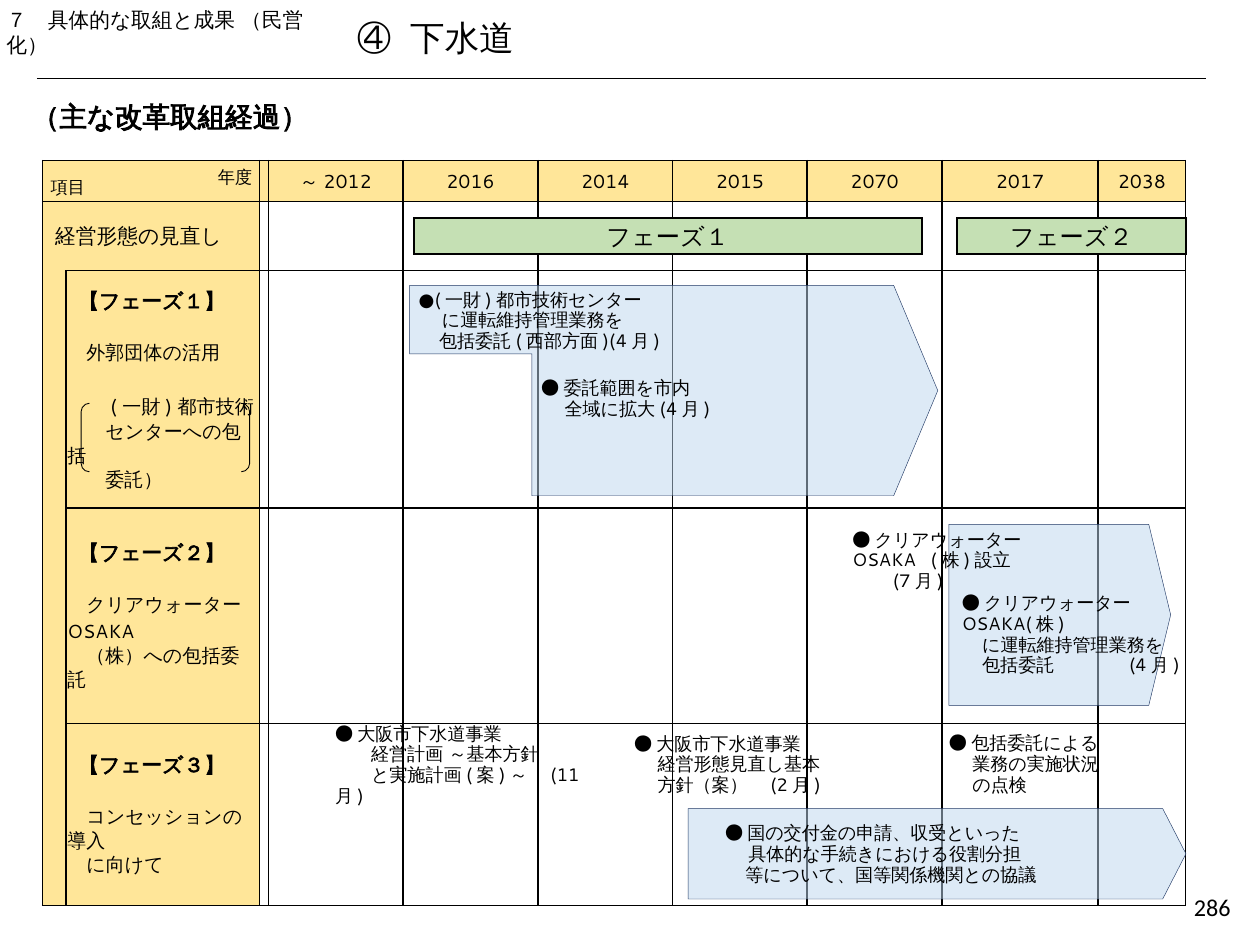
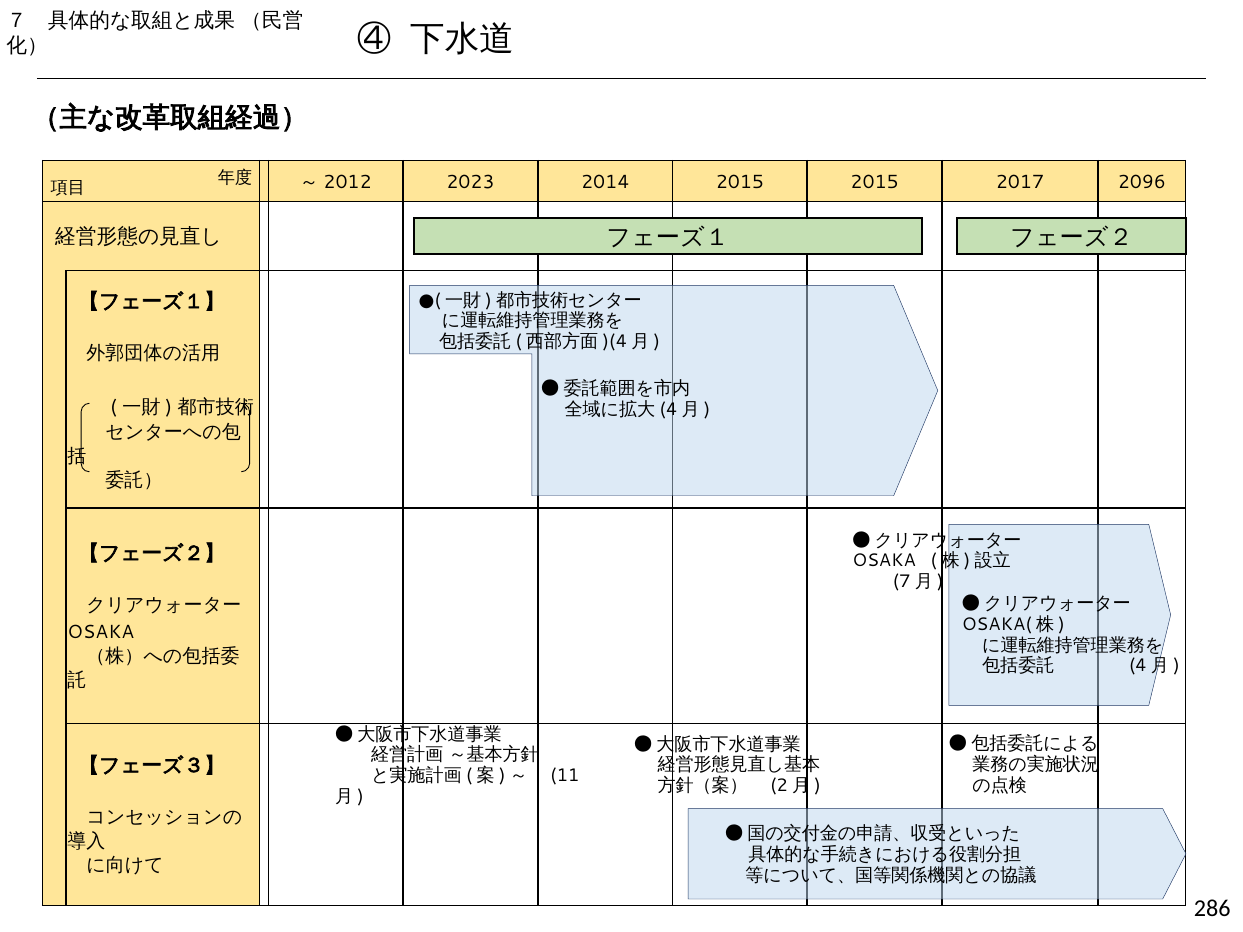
2016: 2016 -> 2023 (470, 183)
2015 2070: 2070 -> 2015 (875, 183)
2038: 2038 -> 2096 (1142, 183)
